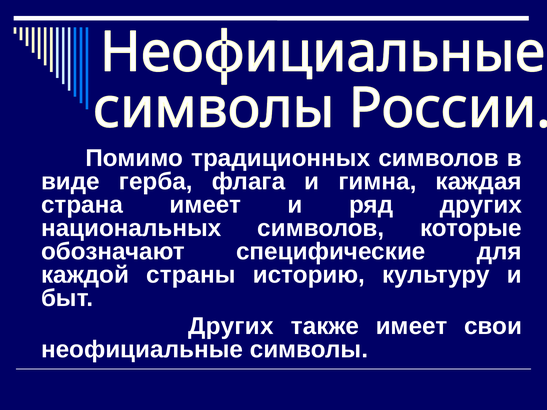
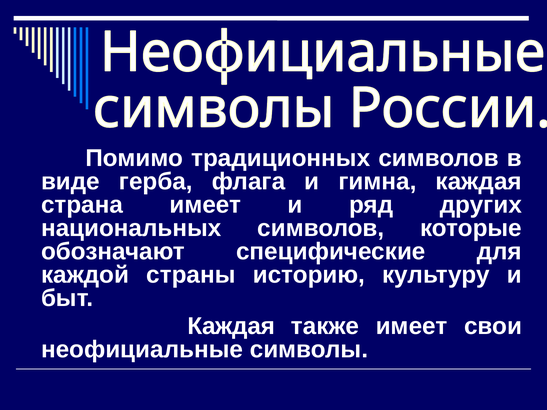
Других: Других -> Каждая (231, 326)
